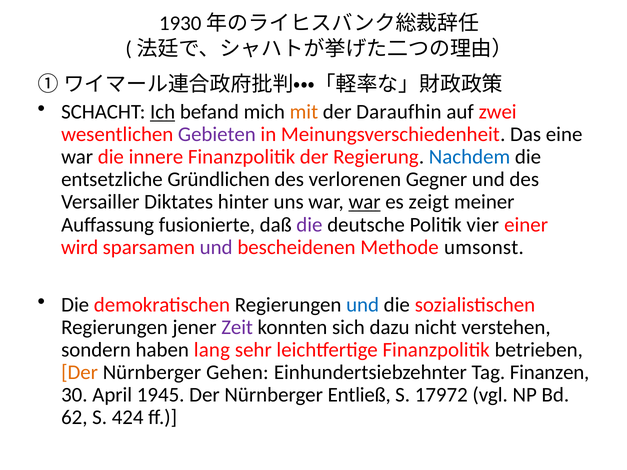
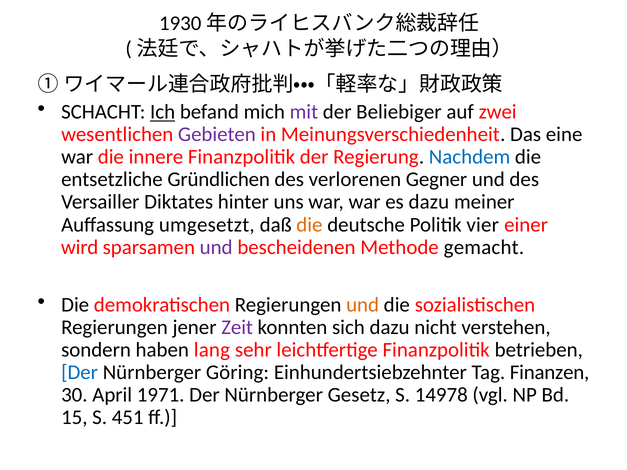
mit colour: orange -> purple (304, 112)
Daraufhin: Daraufhin -> Beliebiger (399, 112)
war underline: present -> none (365, 202)
es zeigt: zeigt -> dazu (429, 202)
fusionierte: fusionierte -> umgesetzt (207, 225)
die colour: purple -> orange (309, 225)
umsonst: umsonst -> gemacht (484, 247)
und colour: blue -> orange (363, 305)
Der colour: orange -> blue (80, 373)
Gehen: Gehen -> Göring (237, 373)
1945: 1945 -> 1971 (161, 395)
Entließ: Entließ -> Gesetz (359, 395)
17972: 17972 -> 14978 (441, 395)
62: 62 -> 15 (74, 418)
424: 424 -> 451 (128, 418)
